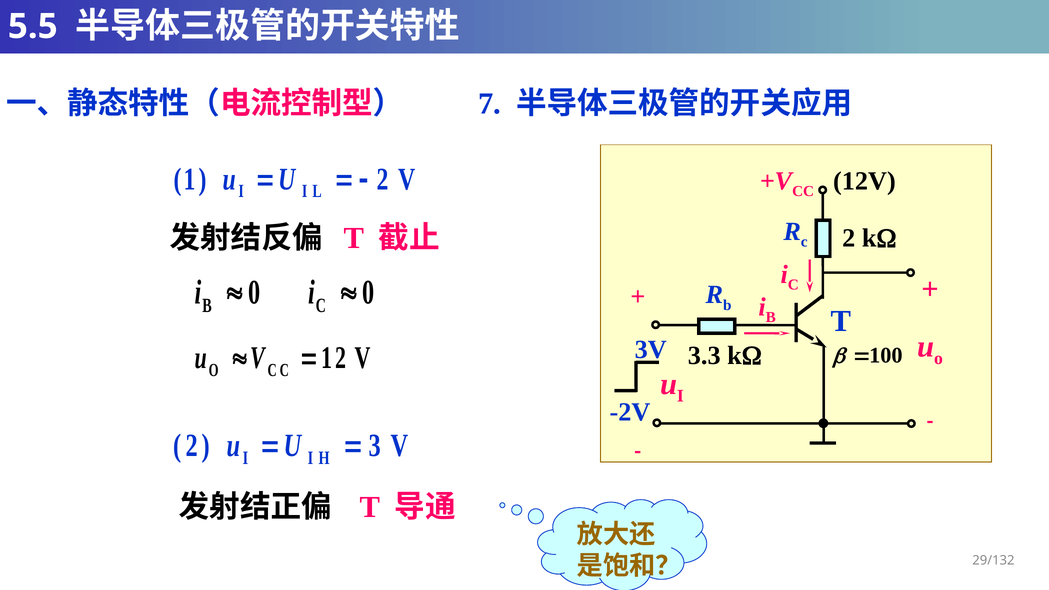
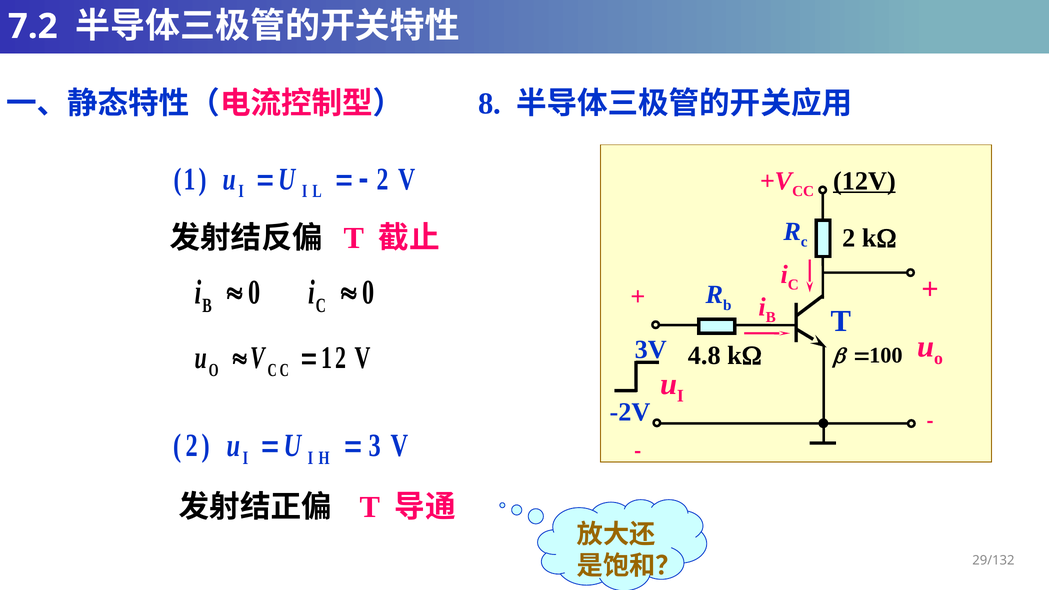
5.5: 5.5 -> 7.2 (33, 26)
7: 7 -> 8 (490, 103)
12V underline: none -> present (864, 181)
3.3: 3.3 -> 4.8 (704, 356)
